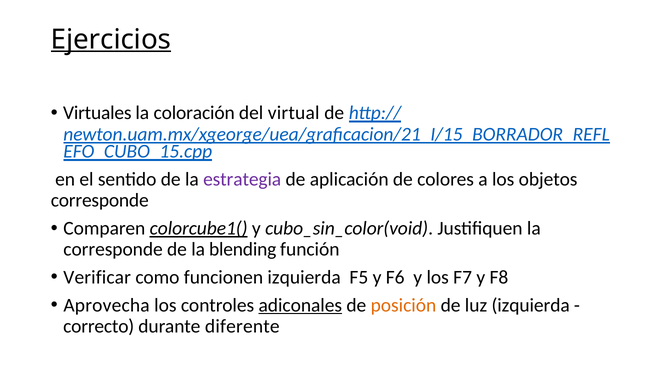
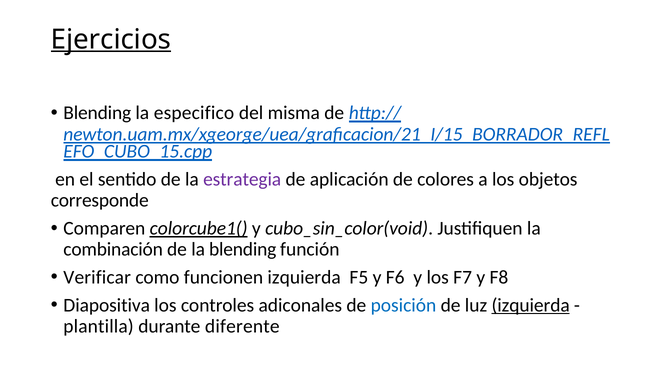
Virtuales: Virtuales -> Blending (97, 113)
coloración: coloración -> especifico (194, 113)
virtual: virtual -> misma (294, 113)
corresponde: corresponde -> combinación (113, 249)
Aprovecha: Aprovecha -> Diapositiva (107, 305)
adiconales underline: present -> none (300, 305)
posición colour: orange -> blue (403, 305)
izquierda underline: none -> present (531, 305)
correcto: correcto -> plantilla (99, 326)
